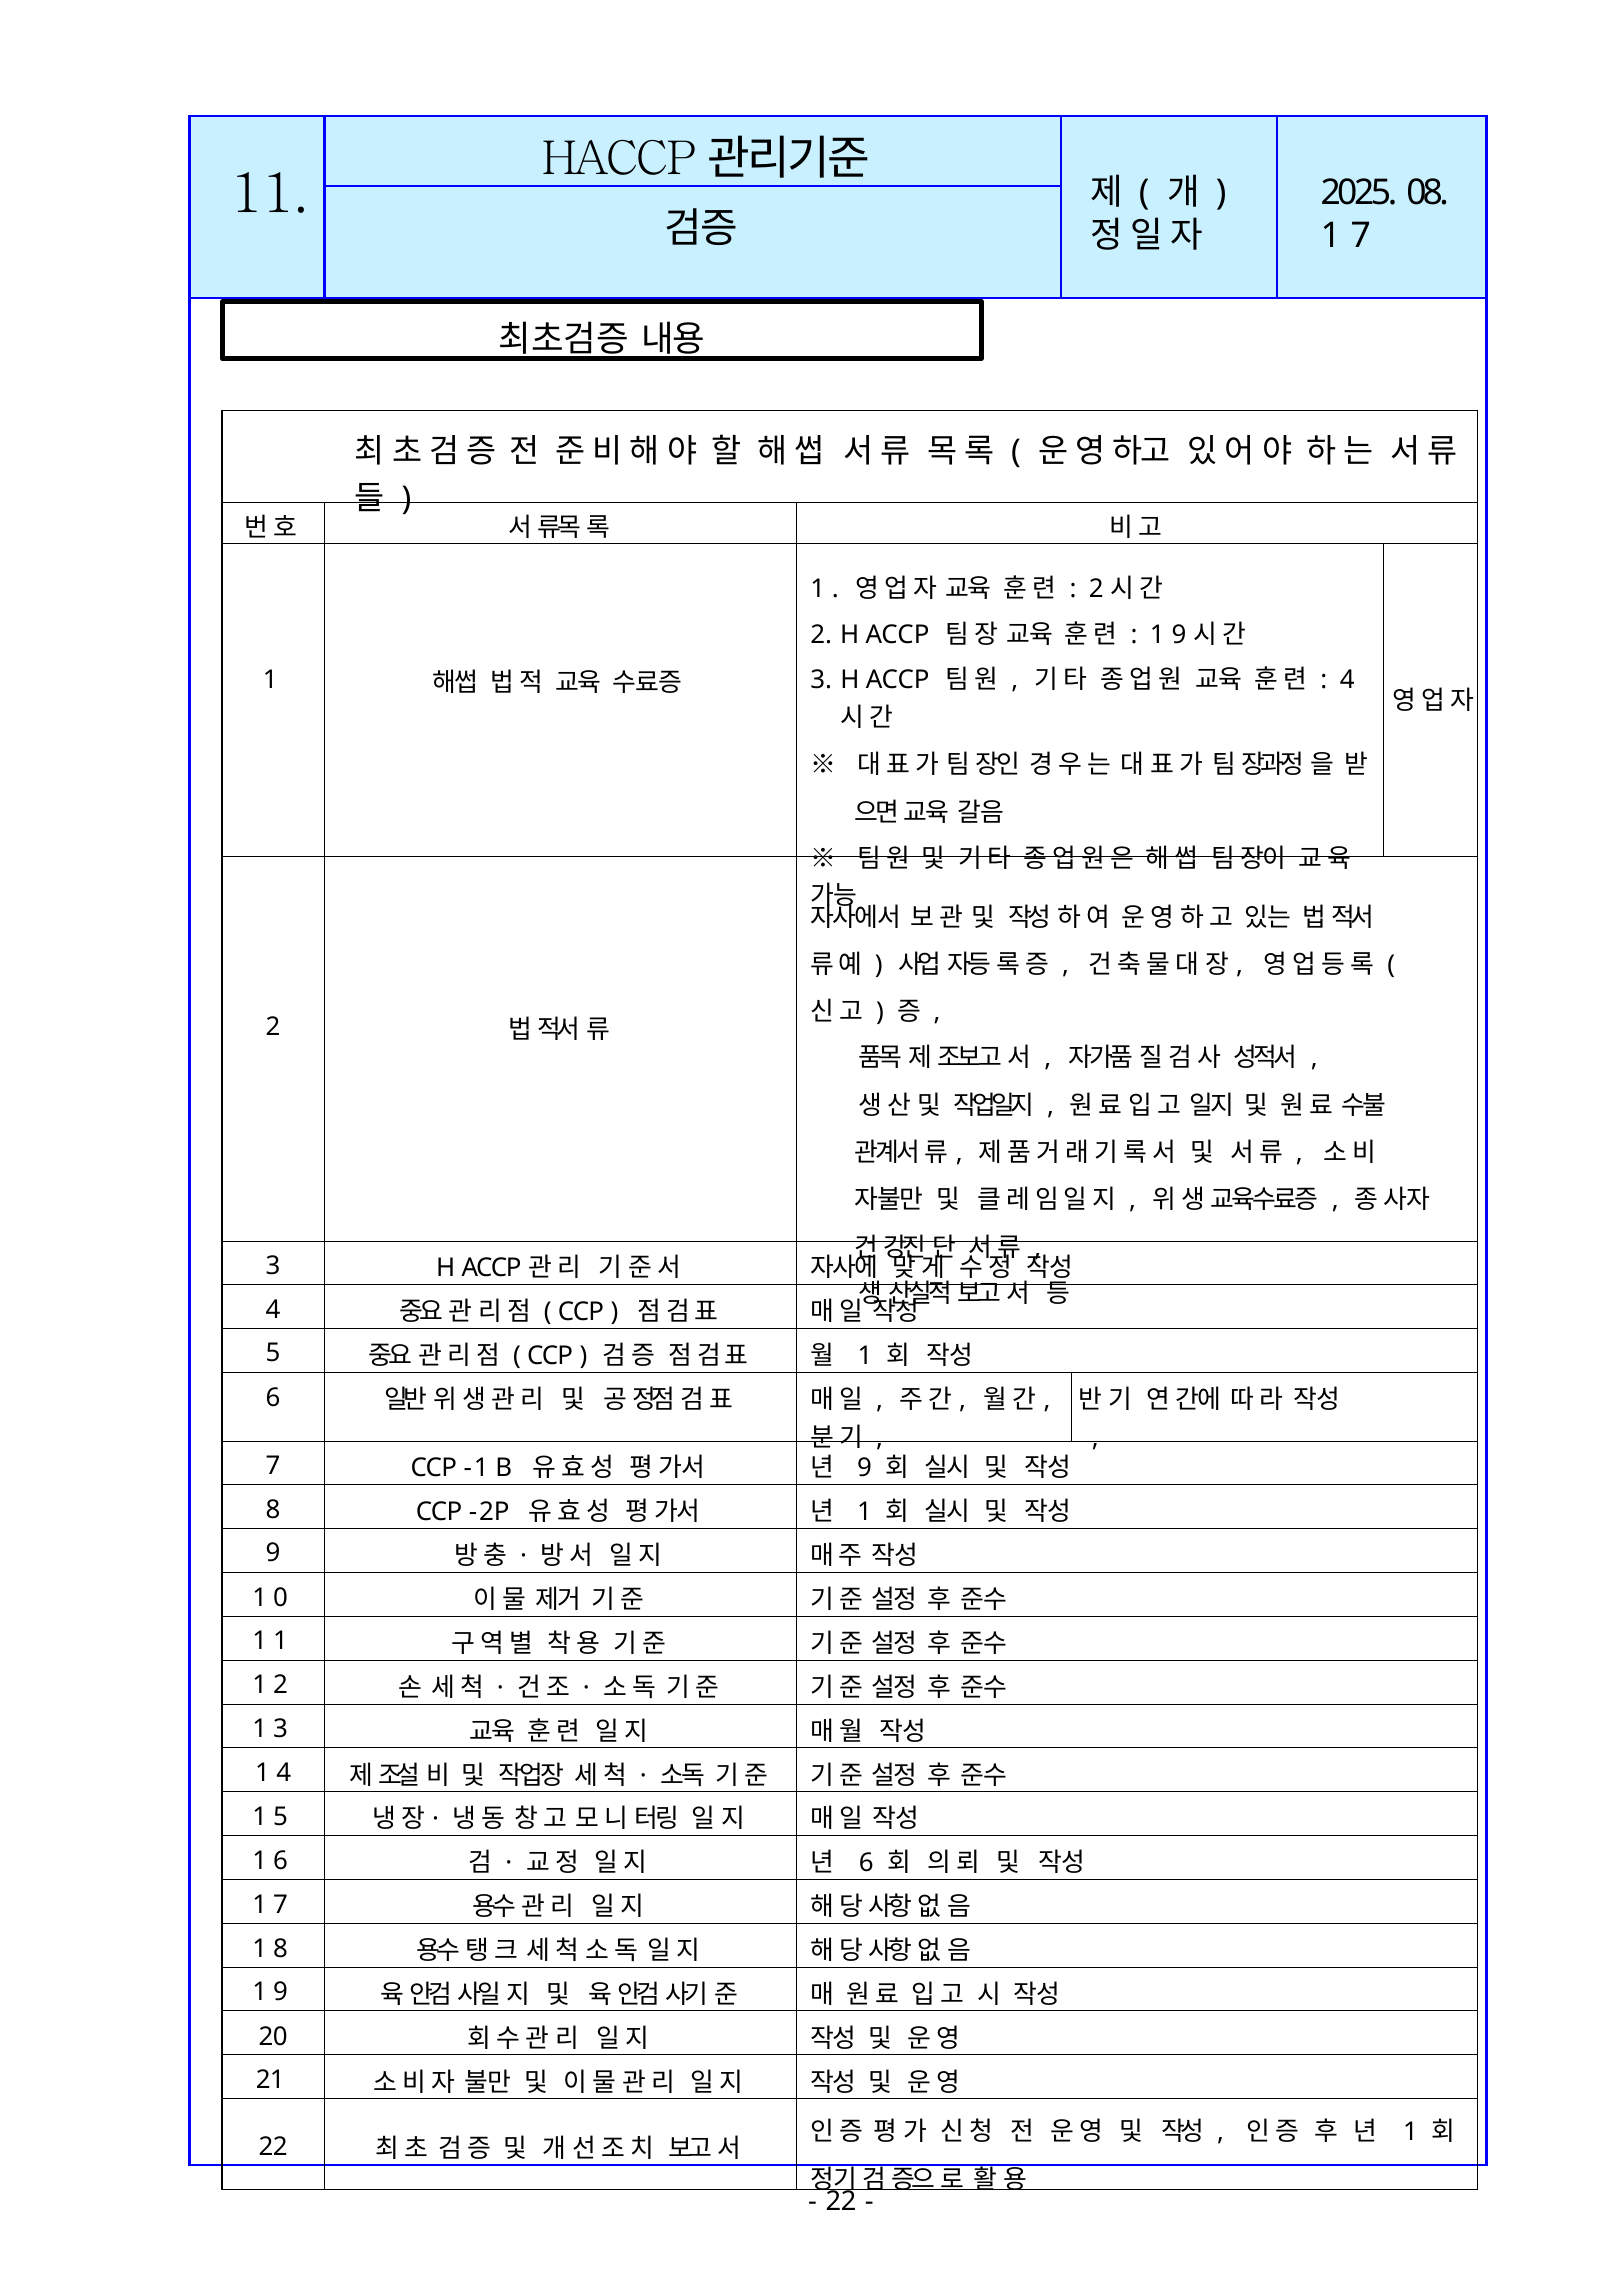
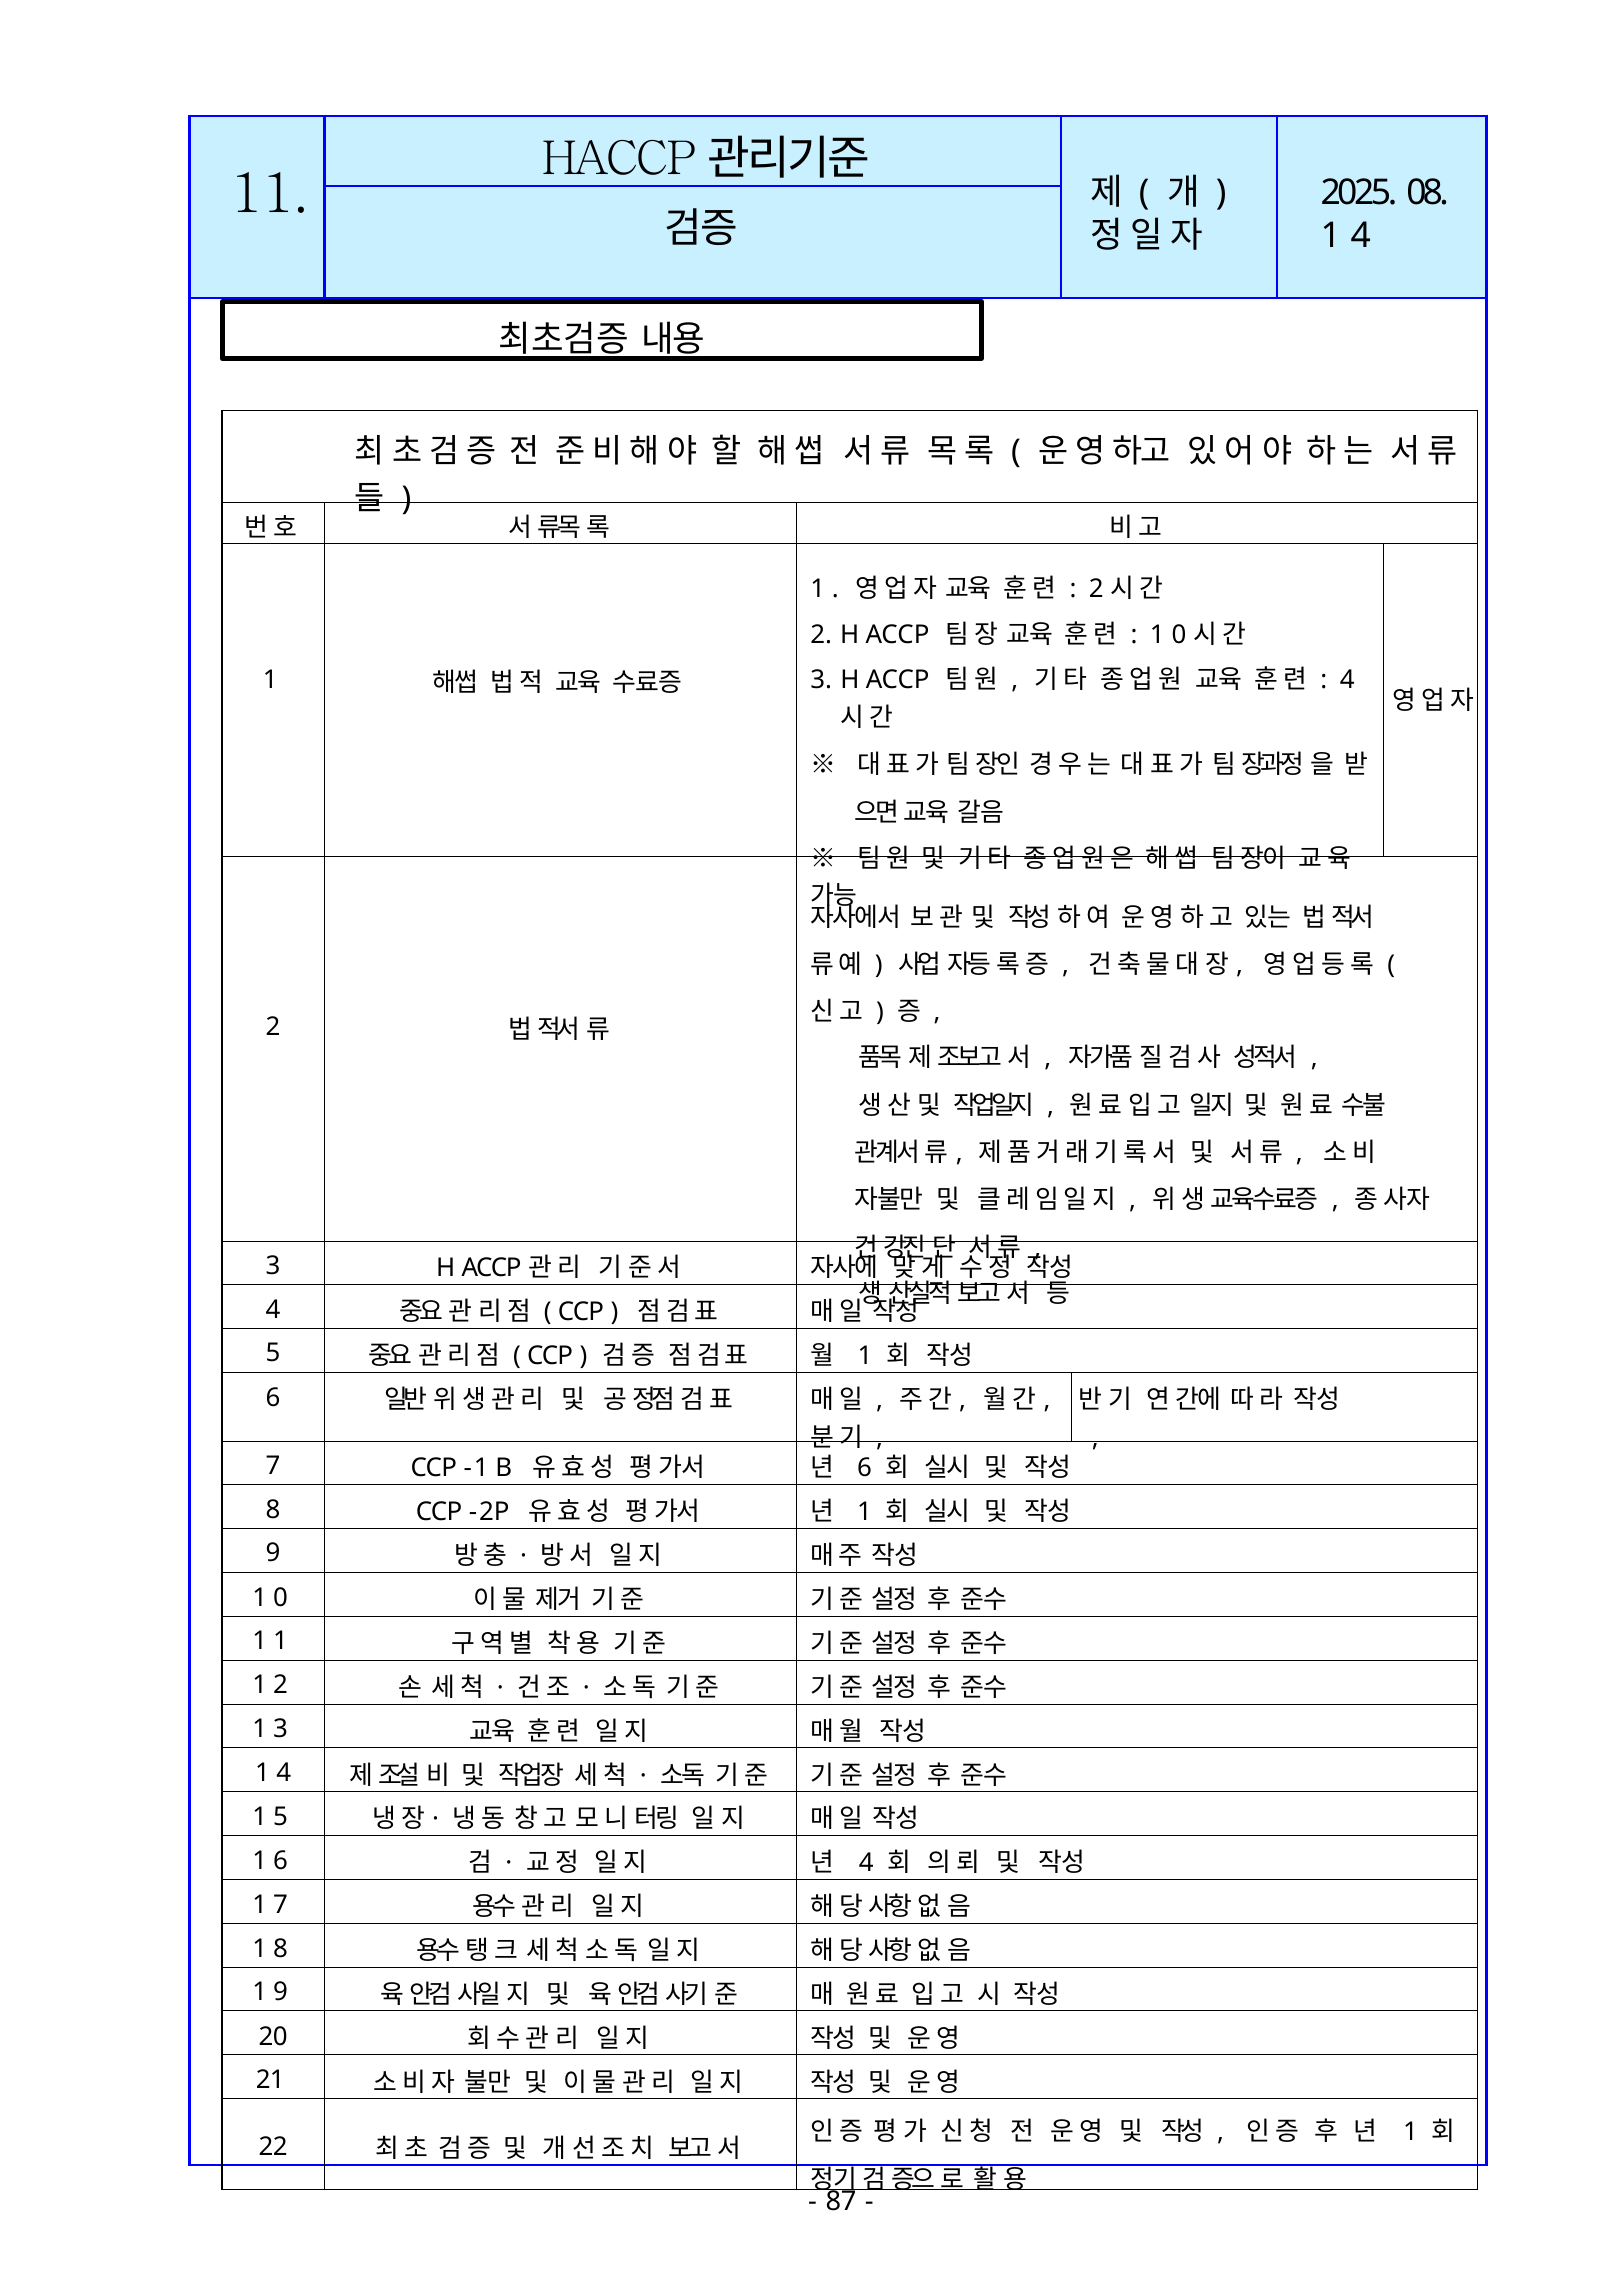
7: 7 -> 4 (1361, 236)
1 9: 9 -> 0 (1179, 634)
9: 9 -> 6 (865, 1468)
6: 6 -> 4 (866, 1863)
22: 22 -> 87 (841, 2201)
